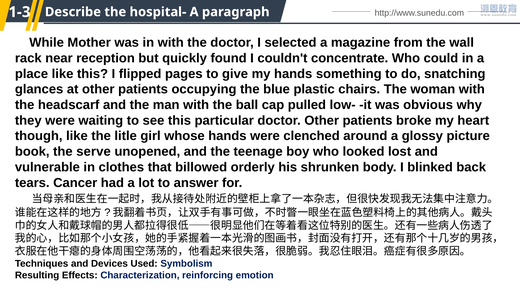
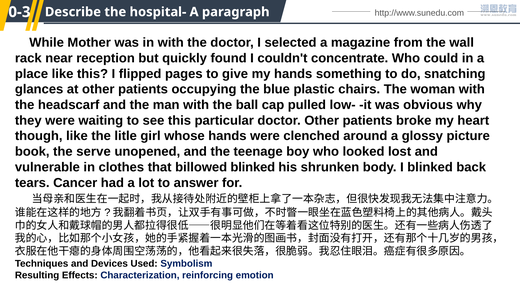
1-3: 1-3 -> 0-3 (19, 12)
billowed orderly: orderly -> blinked (253, 167)
